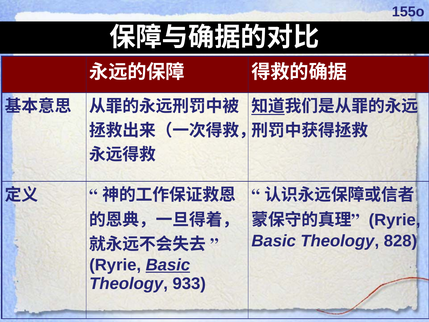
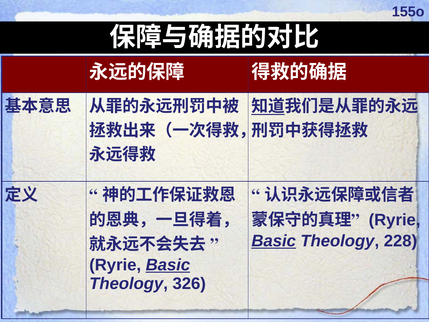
Basic underline: none -> present (274, 241)
828: 828 -> 228 (400, 241)
933: 933 -> 326 (189, 283)
